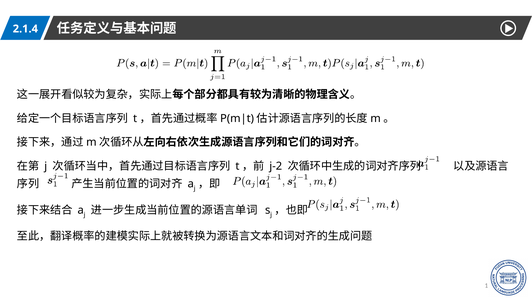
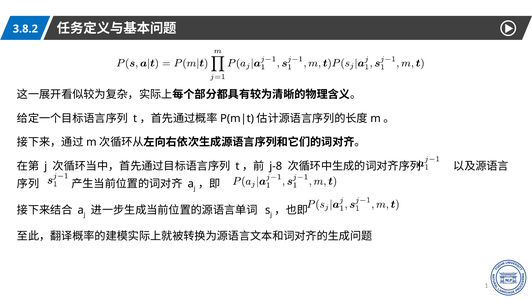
2.1.4: 2.1.4 -> 3.8.2 (25, 29)
j-2: j-2 -> j-8 (276, 166)
